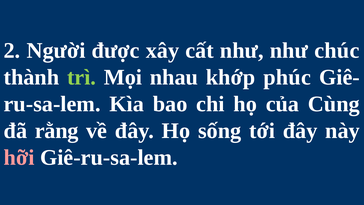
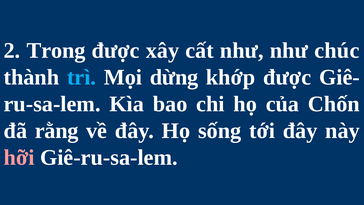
Người: Người -> Trong (56, 51)
trì colour: light green -> light blue (82, 77)
nhau: nhau -> dừng (174, 77)
khớp phúc: phúc -> được (287, 77)
Cùng: Cùng -> Chốn (334, 104)
